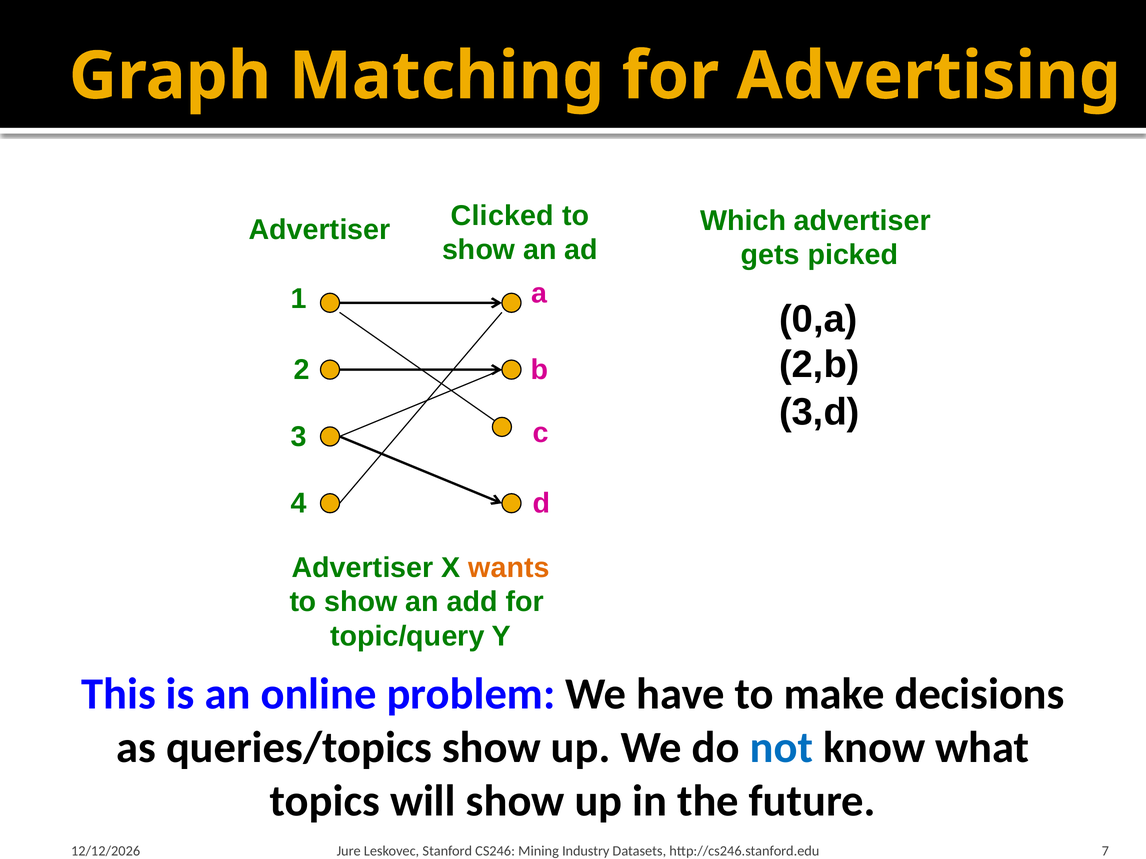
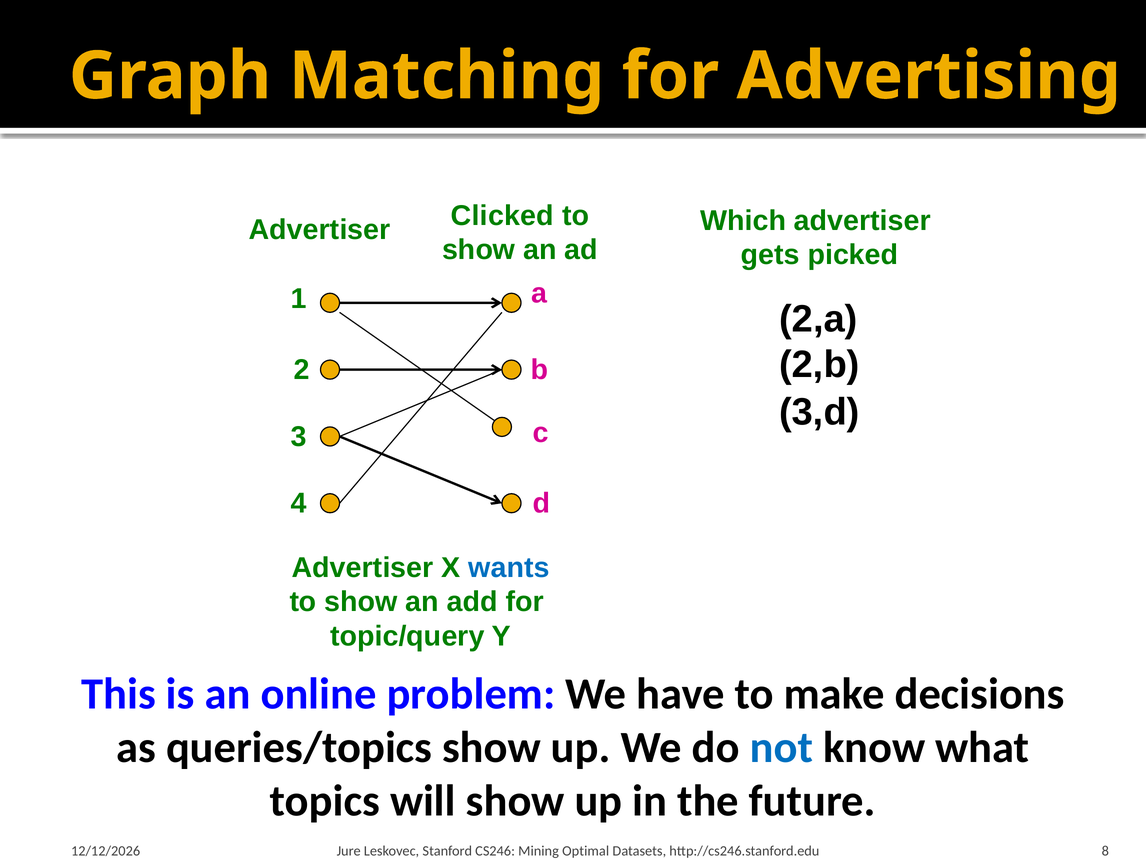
0,a: 0,a -> 2,a (818, 319)
wants colour: orange -> blue (509, 568)
Industry: Industry -> Optimal (586, 852)
7: 7 -> 8 (1105, 852)
